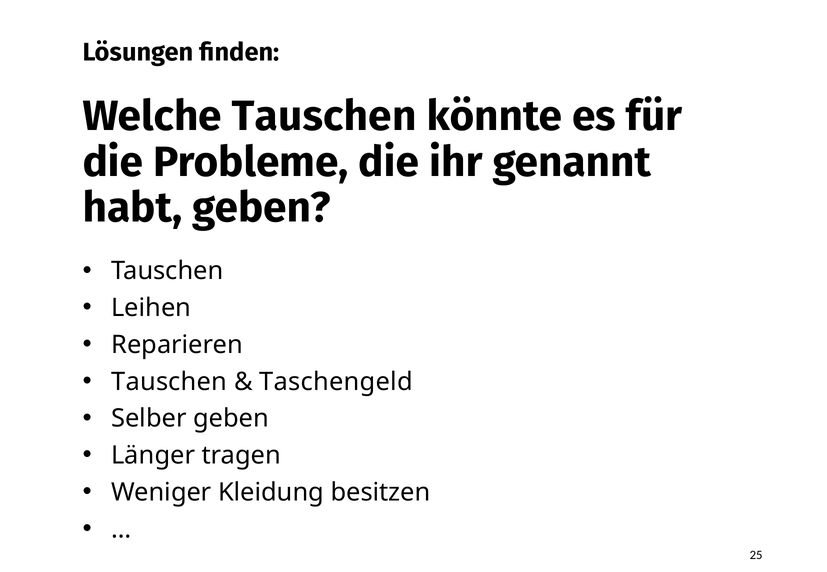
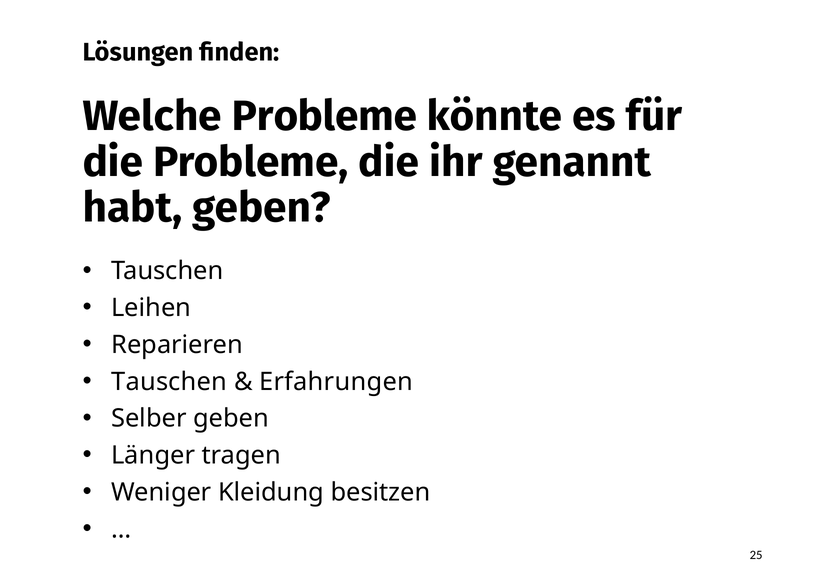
Welche Tauschen: Tauschen -> Probleme (324, 117)
Taschengeld: Taschengeld -> Erfahrungen (336, 382)
